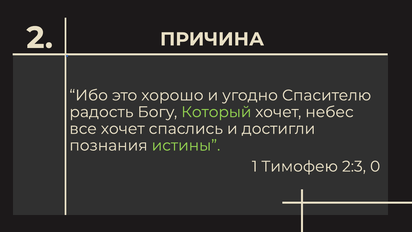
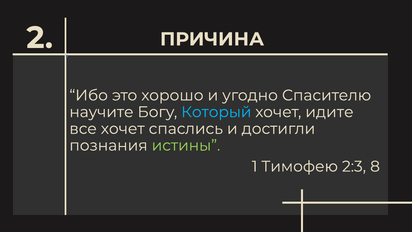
радость: радость -> научите (101, 112)
Который colour: light green -> light blue (216, 112)
небес: небес -> идите (329, 112)
0: 0 -> 8 (375, 166)
